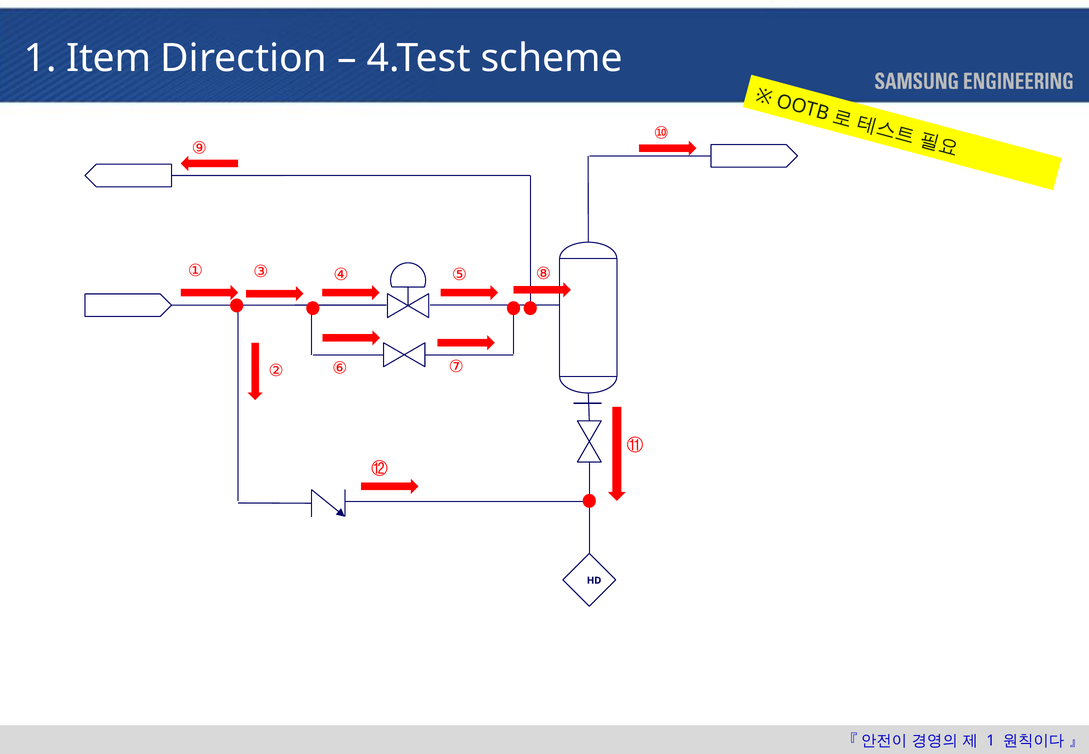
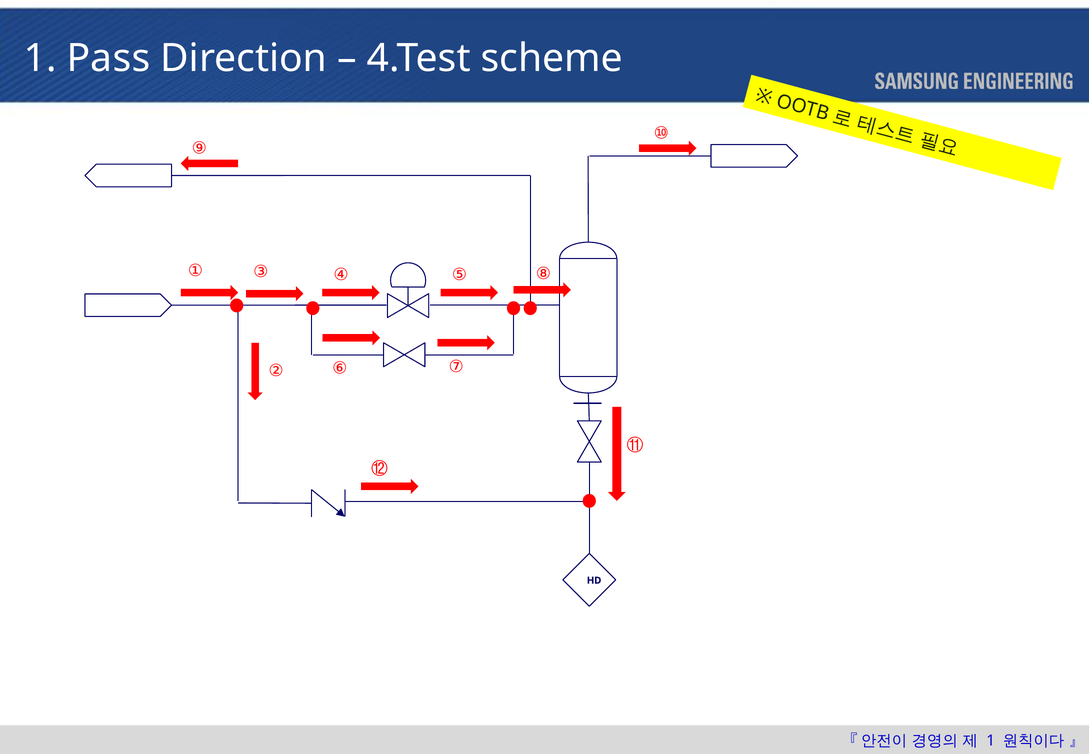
Item: Item -> Pass (108, 58)
